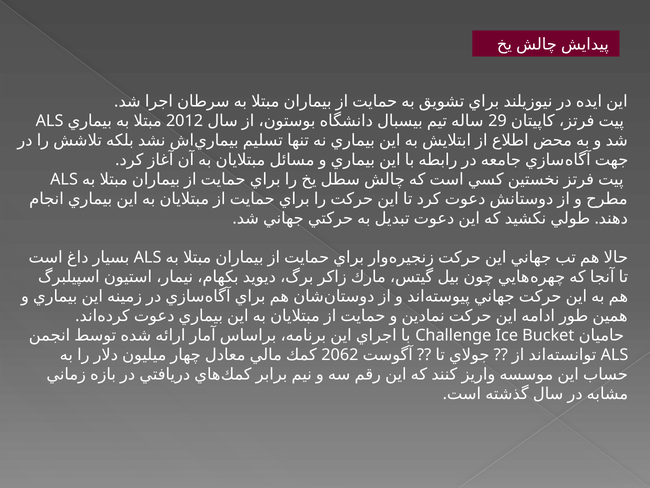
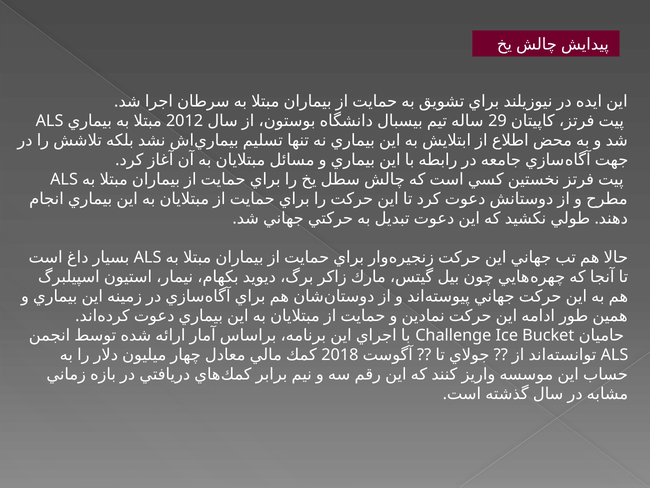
2062: 2062 -> 2018 (340, 355)
